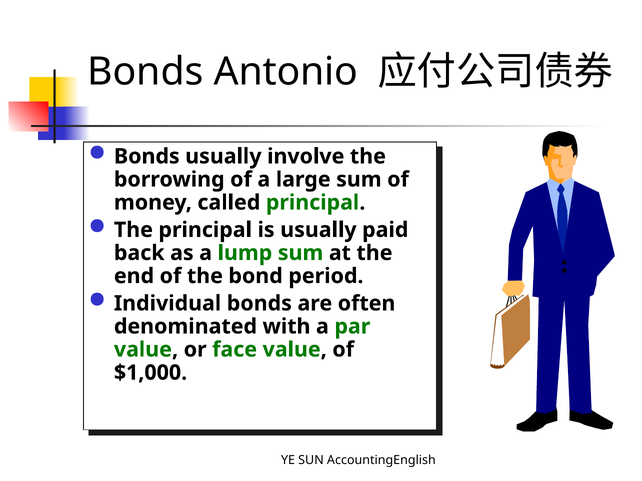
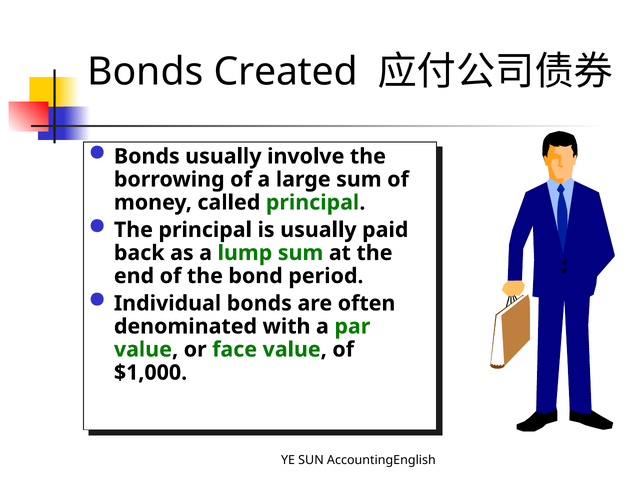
Antonio: Antonio -> Created (286, 72)
